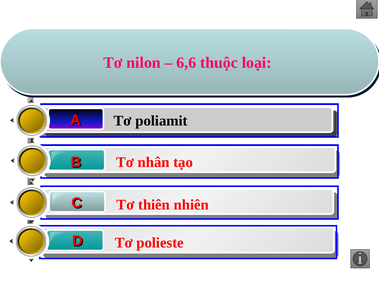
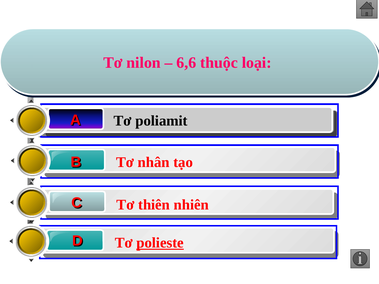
polieste underline: none -> present (160, 243)
